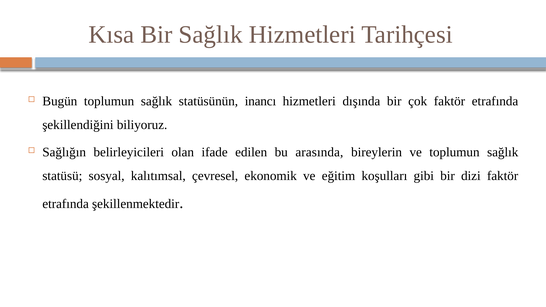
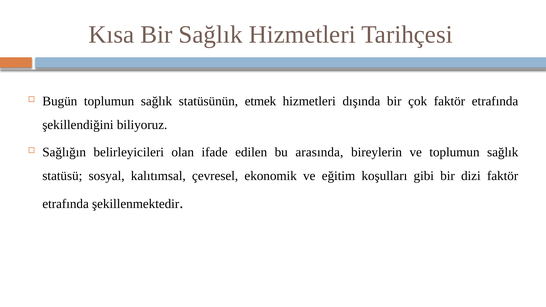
inancı: inancı -> etmek (260, 101)
